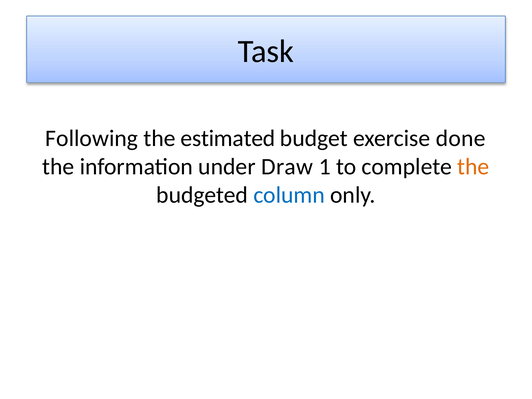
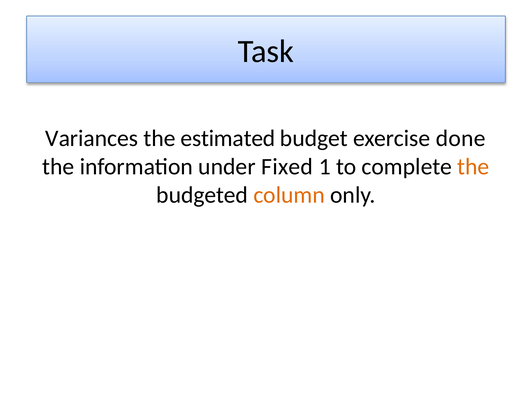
Following: Following -> Variances (92, 138)
Draw: Draw -> Fixed (287, 167)
column colour: blue -> orange (289, 195)
